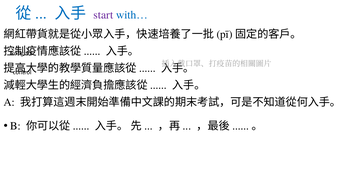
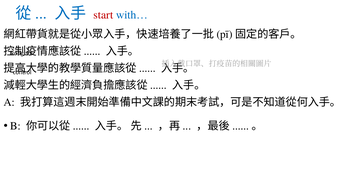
start colour: purple -> red (103, 15)
